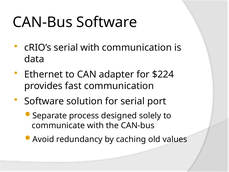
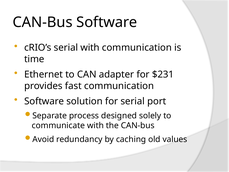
data: data -> time (34, 59)
$224: $224 -> $231 (163, 74)
